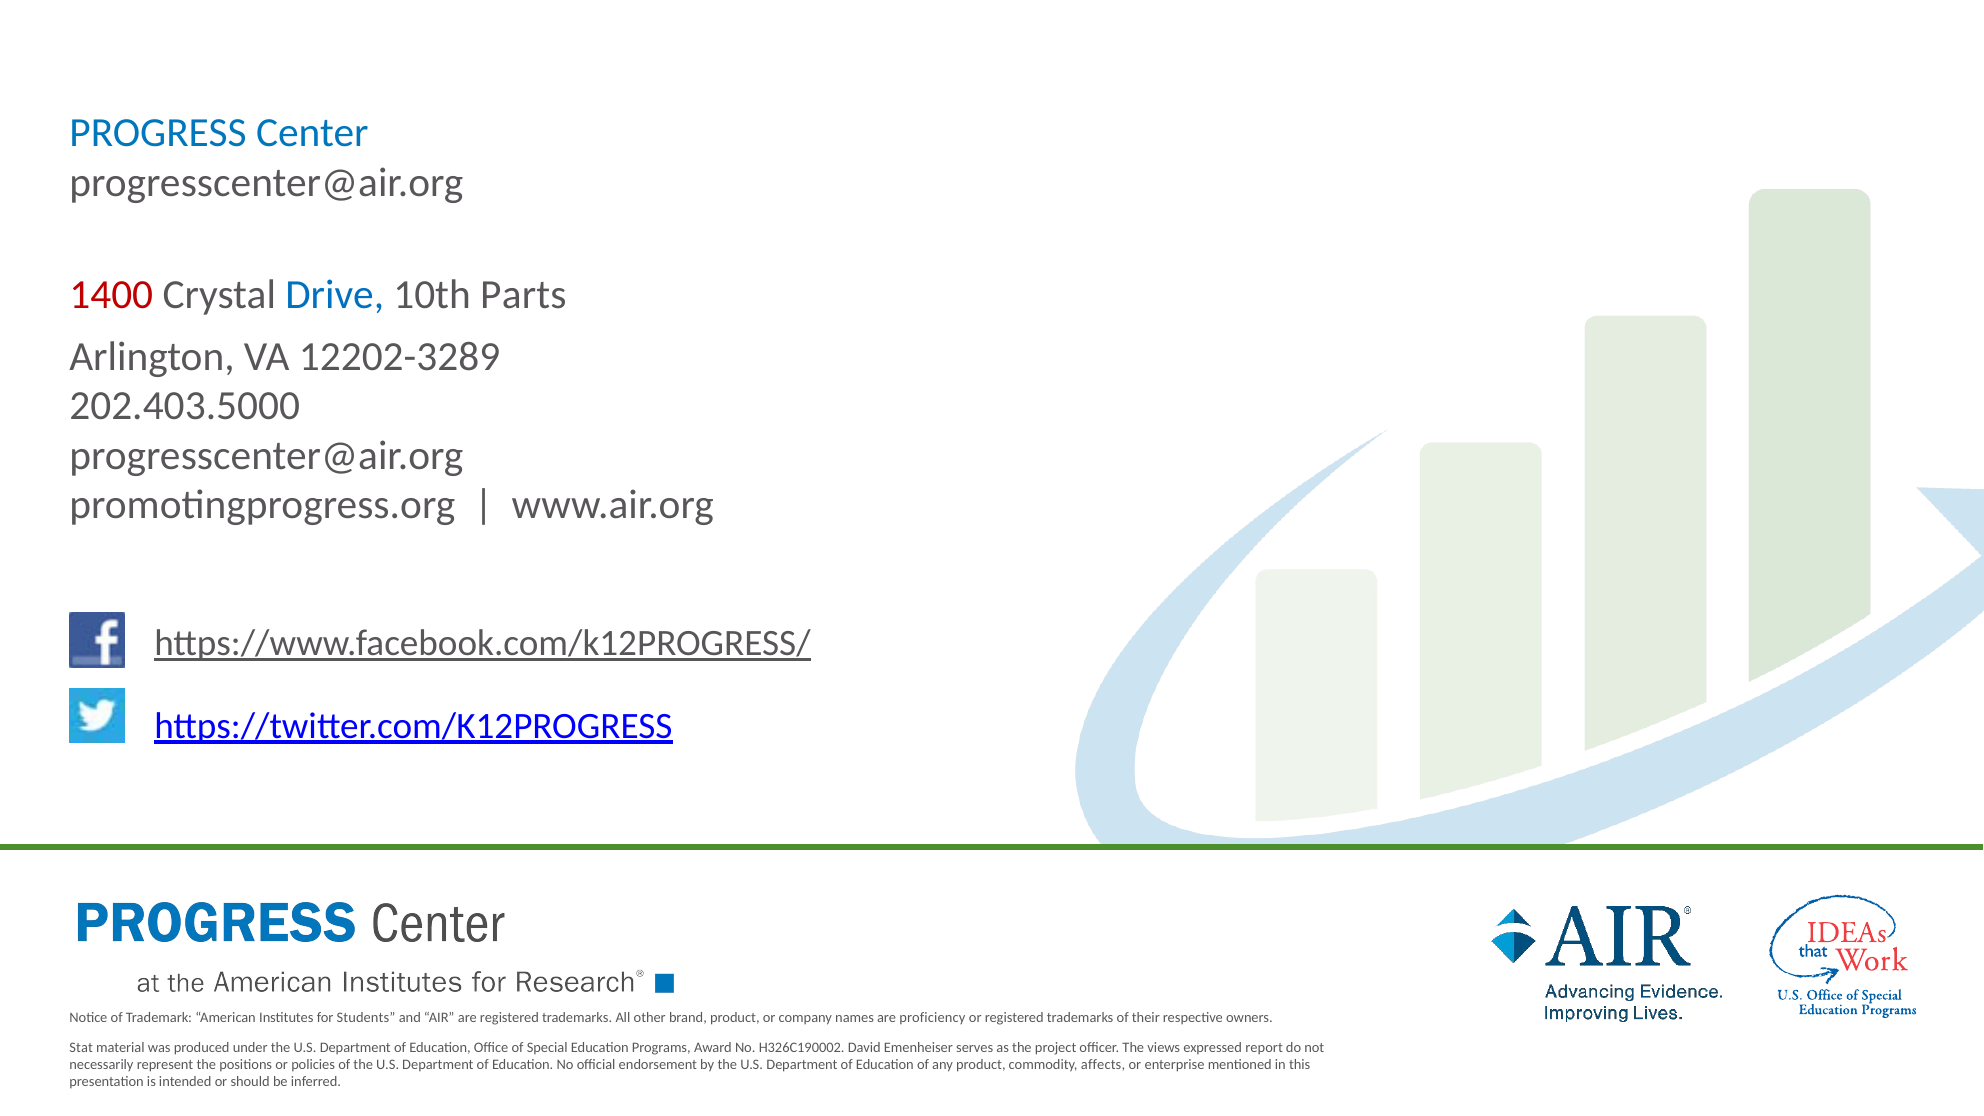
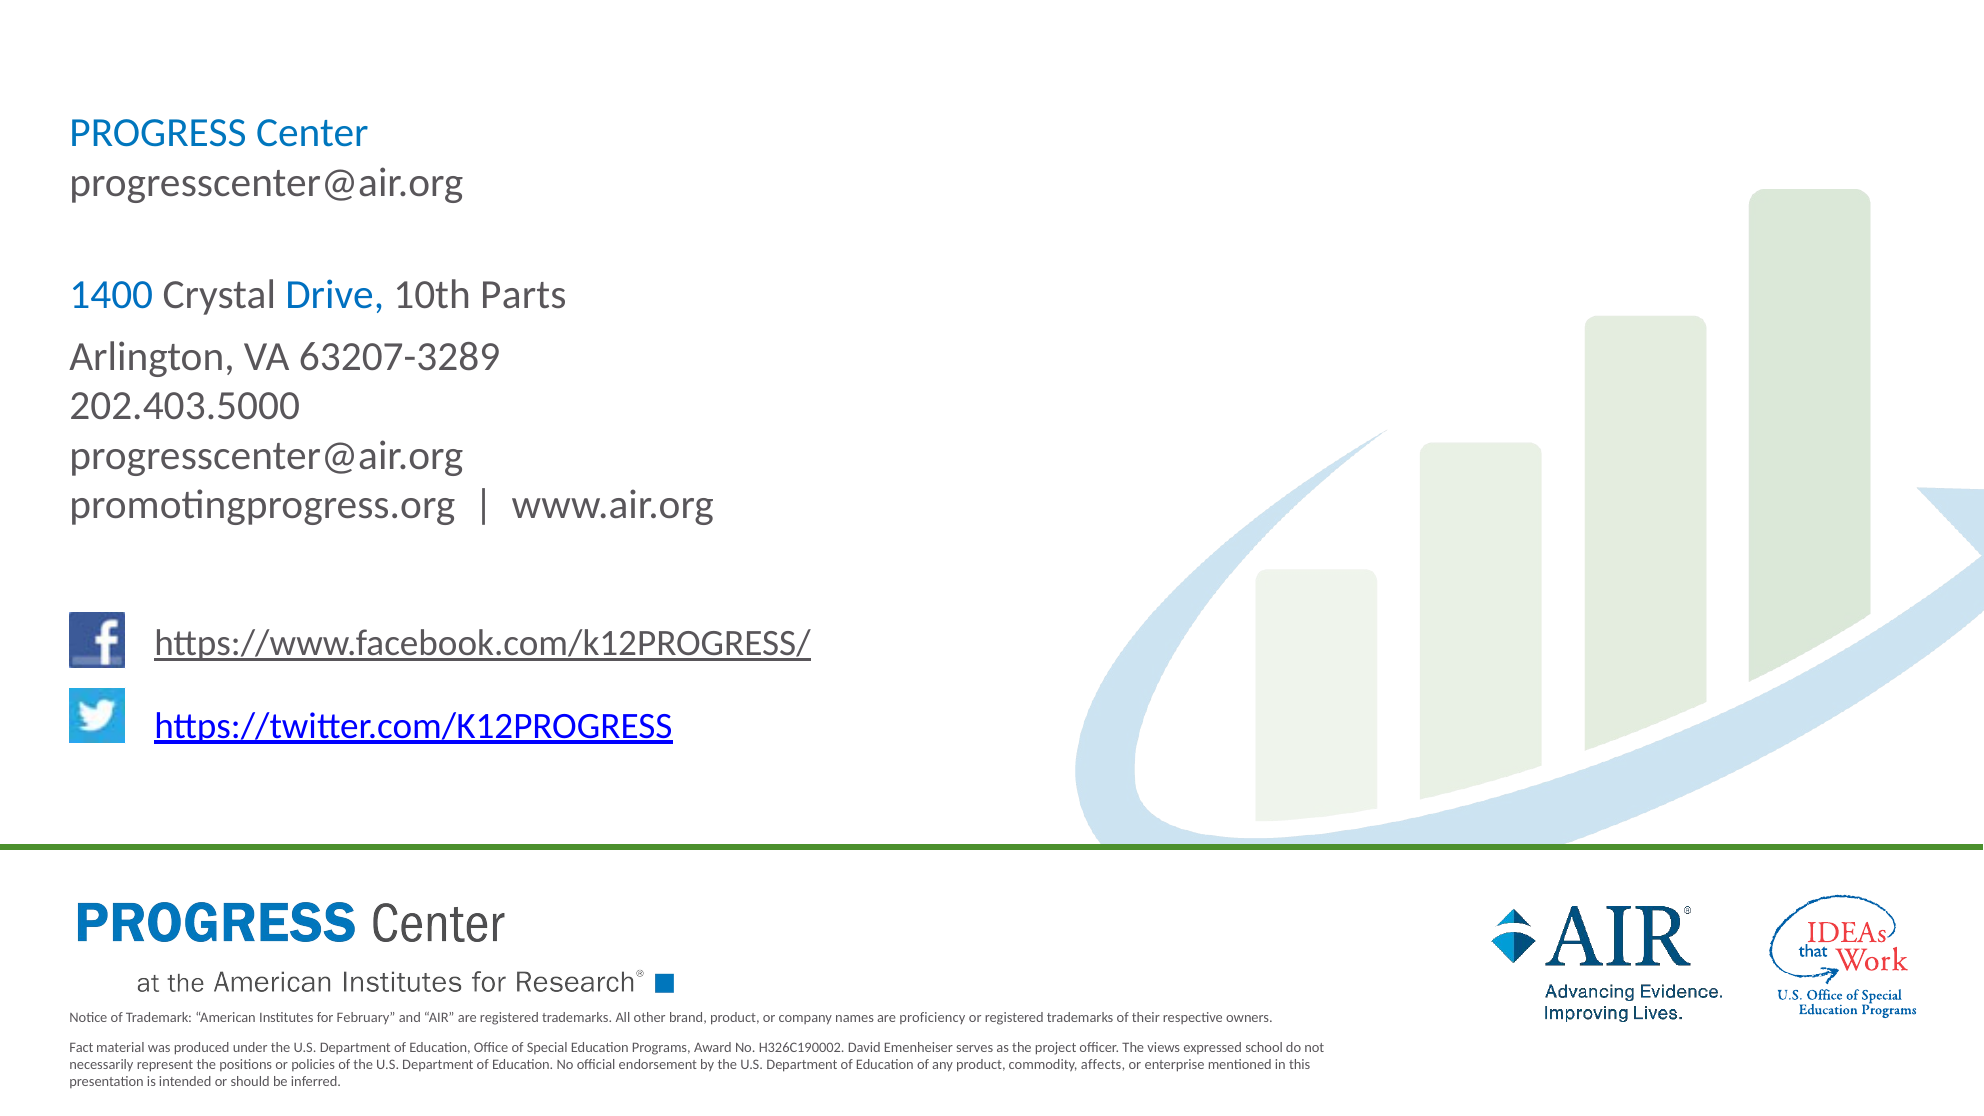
1400 colour: red -> blue (111, 294)
12202-3289: 12202-3289 -> 63207-3289 (400, 356)
Students: Students -> February (366, 1017)
Stat: Stat -> Fact (81, 1047)
report: report -> school (1264, 1047)
